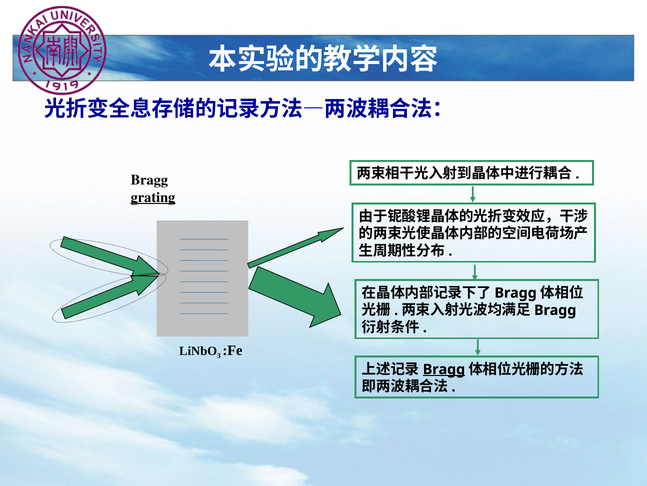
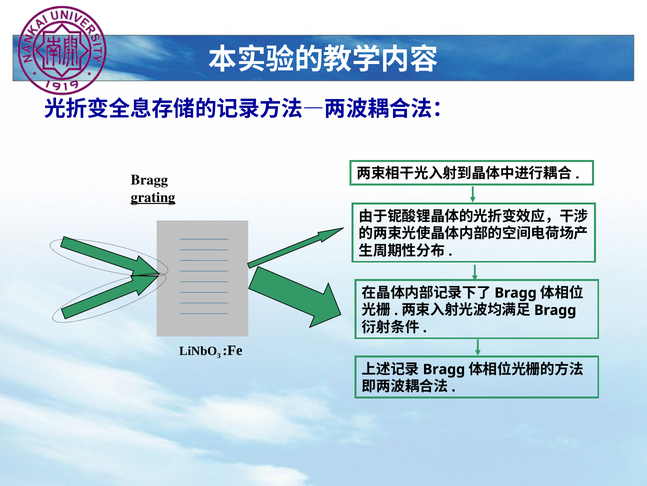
Bragg underline: present -> none (444, 369)
